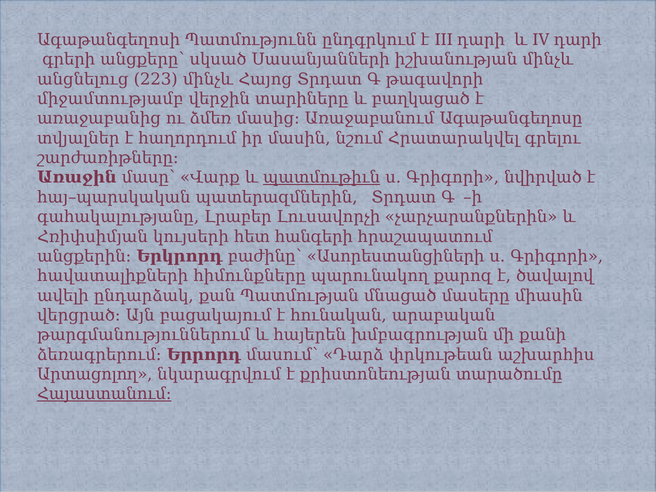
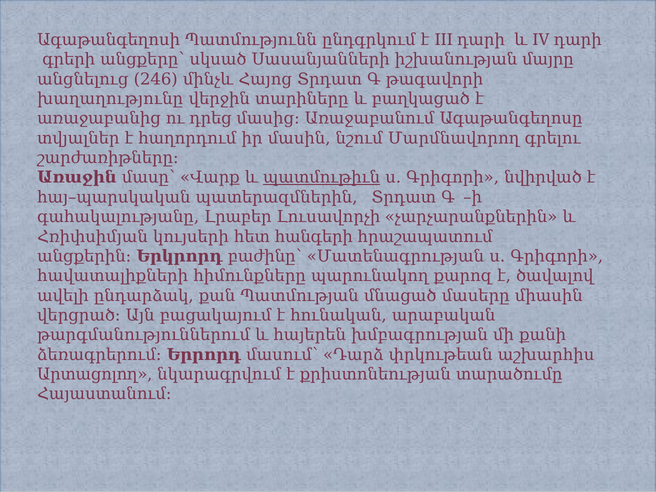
իշխանության մինչև: մինչև -> մայրը (548, 59)
223: 223 -> 246 (156, 79)
միջամտությամբ: միջամտությամբ -> խաղաղությունը (110, 99)
ձմեռ: ձմեռ -> դրեց (211, 119)
Հրատարակվել: Հրատարակվել -> Մարմնավորող (454, 138)
Ասորեստանցիների: Ասորեստանցիների -> Մատենագրության (395, 256)
Հայաստանում։ underline: present -> none (104, 394)
